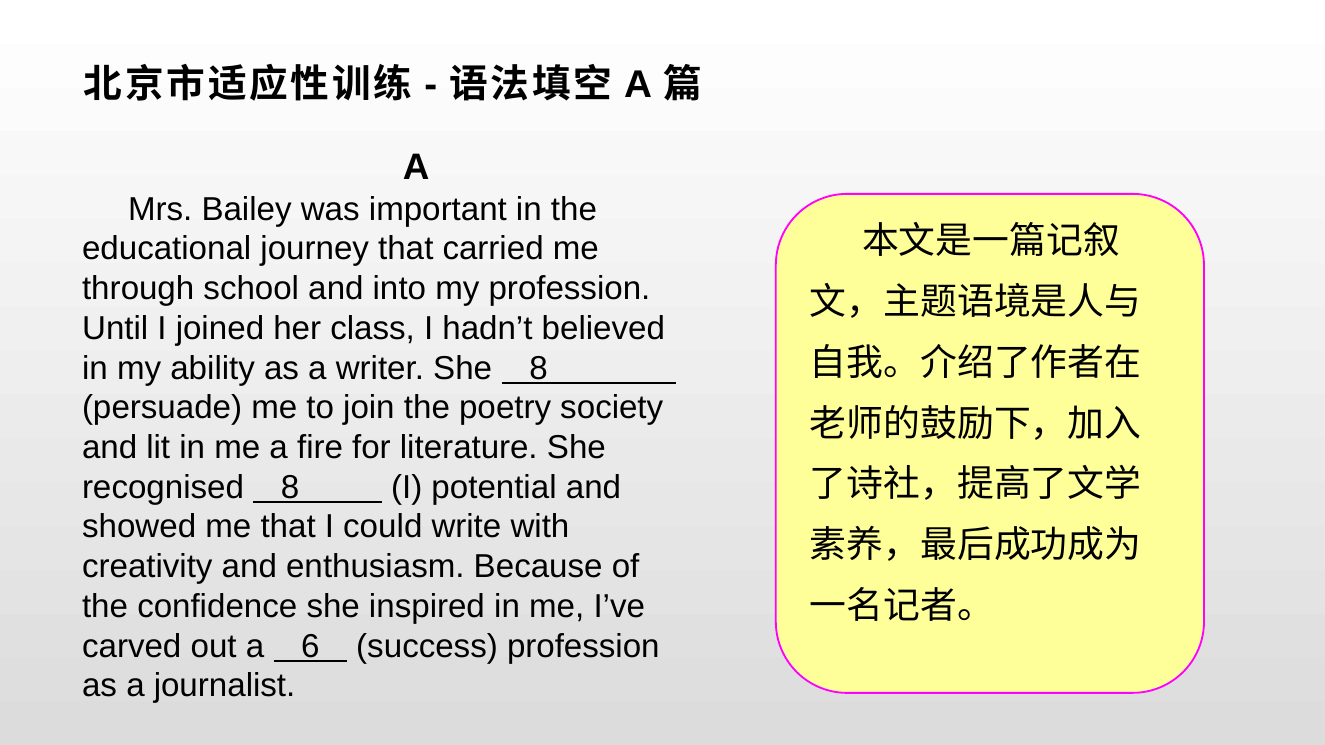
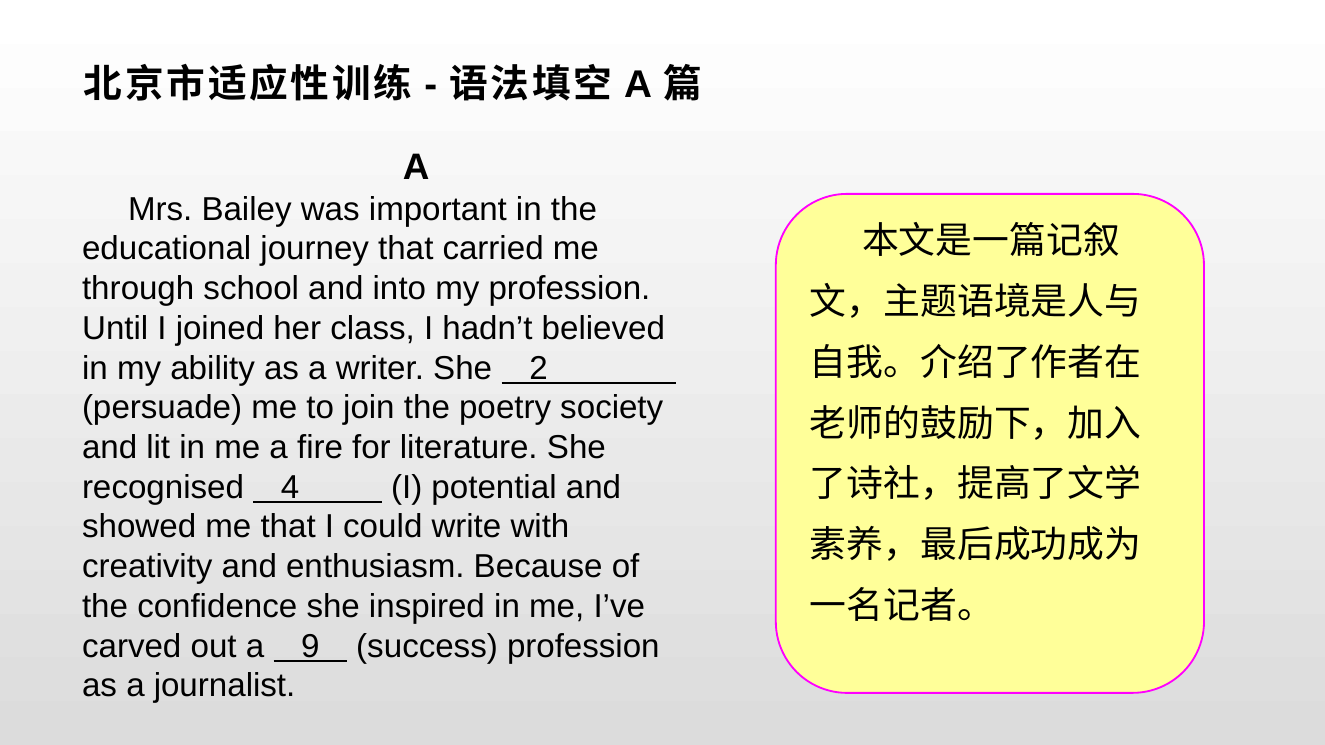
She 8: 8 -> 2 (538, 368)
recognised 8: 8 -> 4 (290, 488)
6: 6 -> 9 (310, 647)
